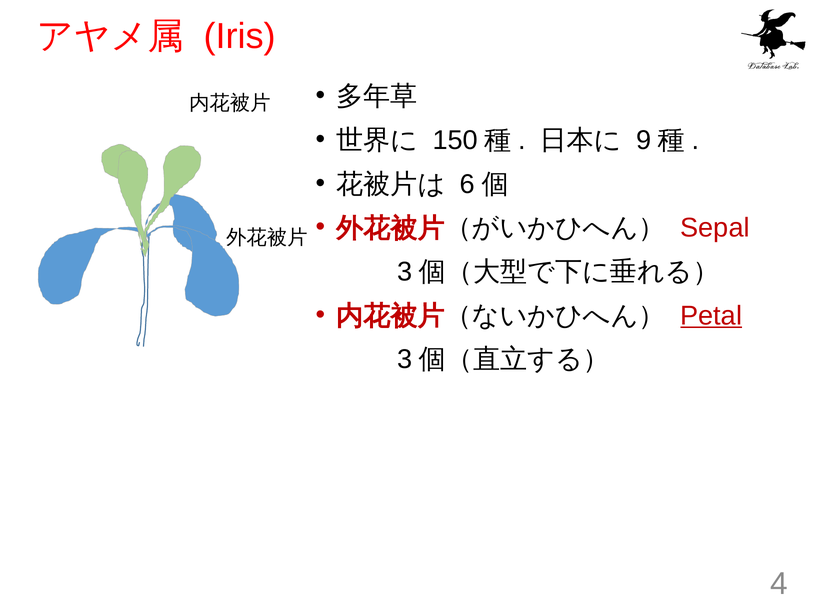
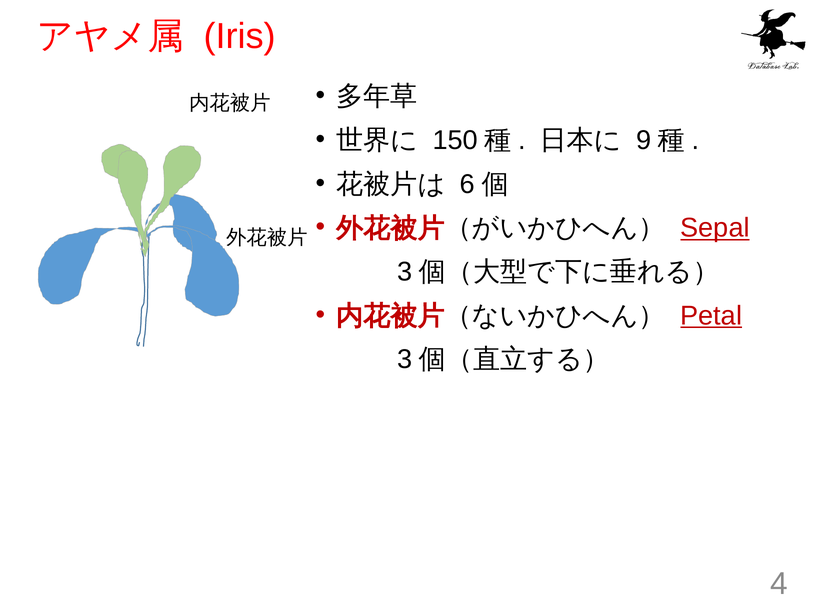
Sepal underline: none -> present (715, 228)
